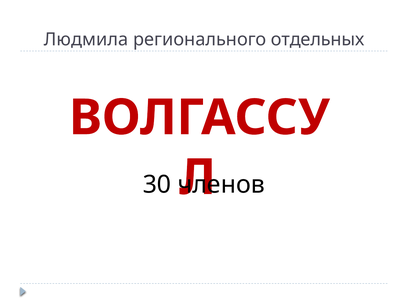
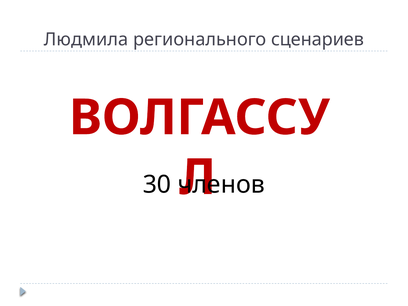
отдельных: отдельных -> сценариев (318, 39)
